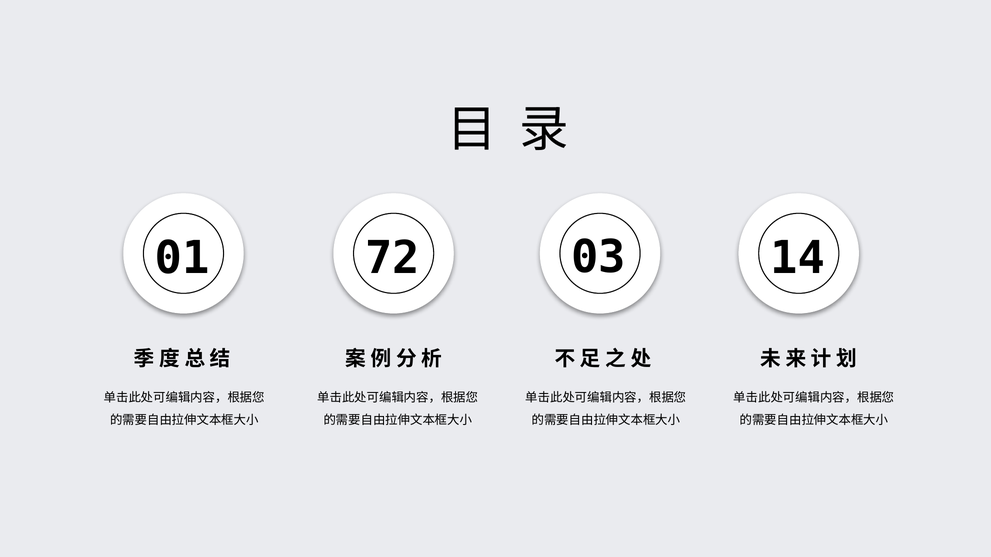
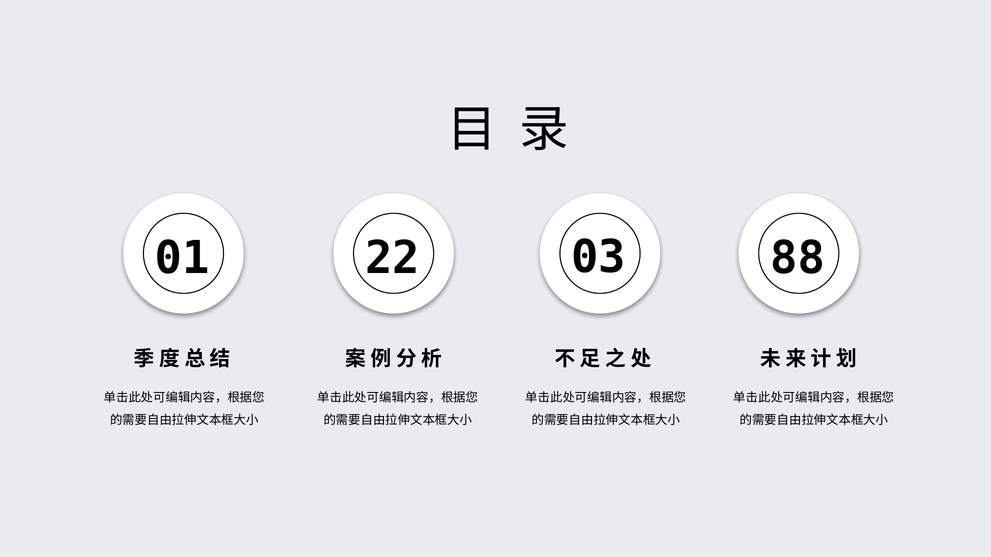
72: 72 -> 22 (392, 259)
14: 14 -> 88 (798, 259)
